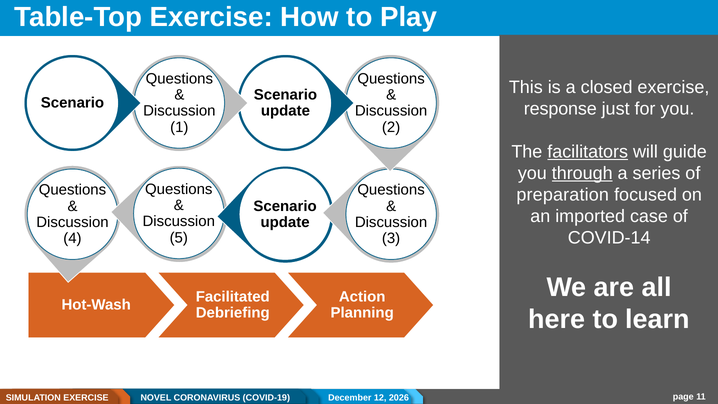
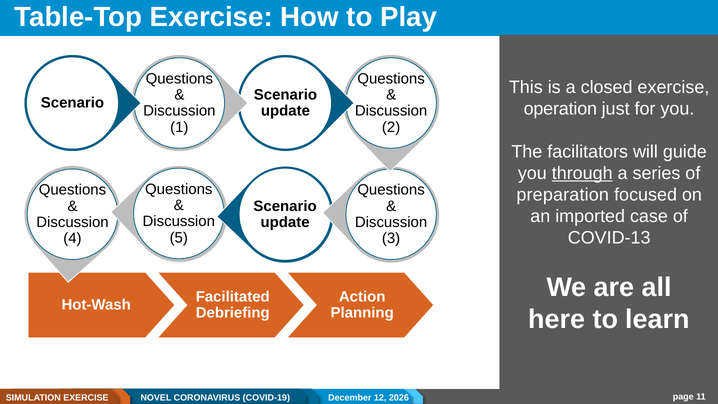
response: response -> operation (560, 109)
facilitators underline: present -> none (588, 152)
COVID-14: COVID-14 -> COVID-13 (609, 238)
